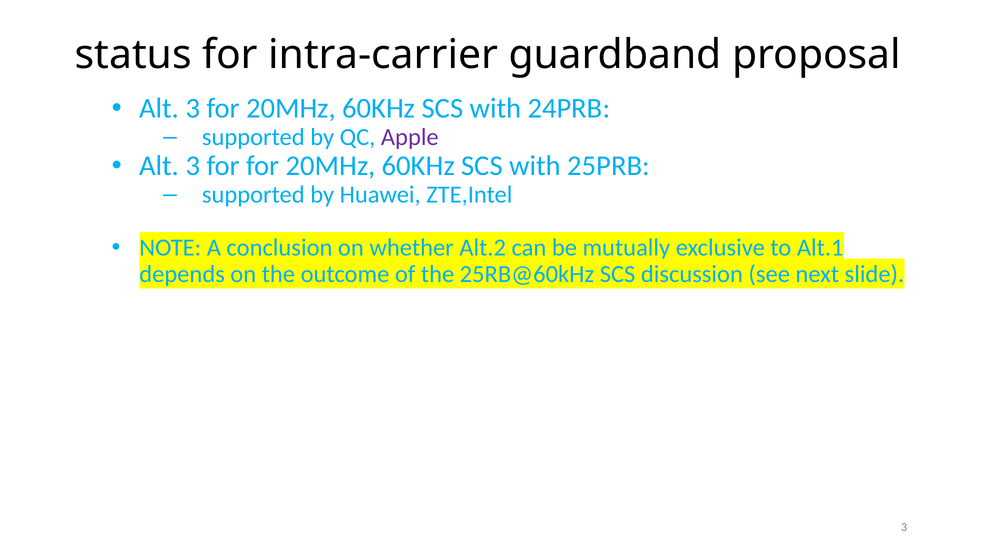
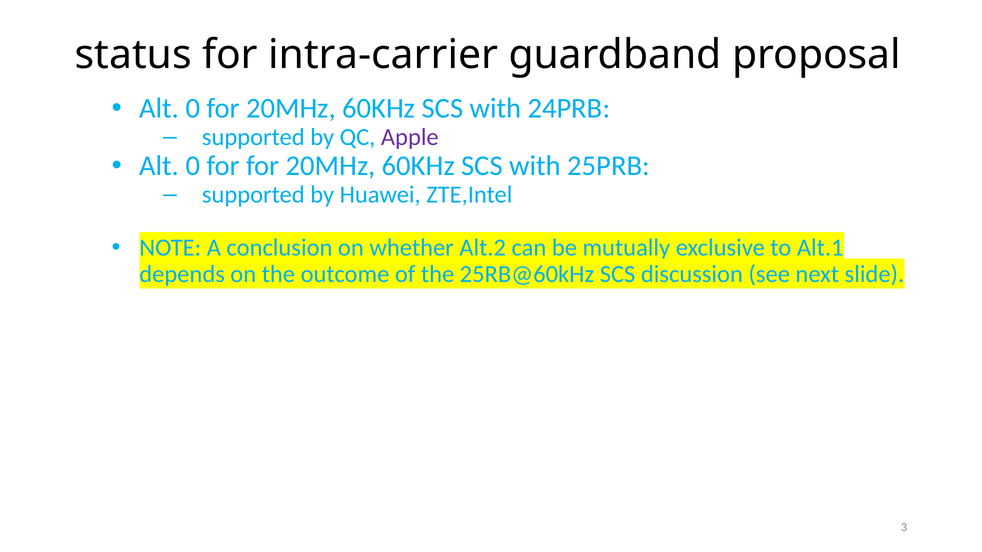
3: 3 -> 0 (193, 108)
3: 3 -> 0 (193, 166)
